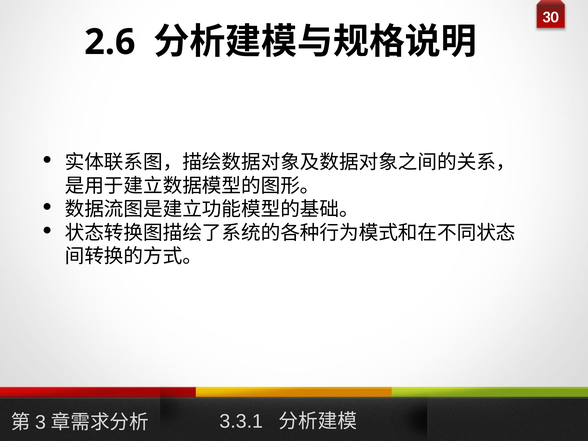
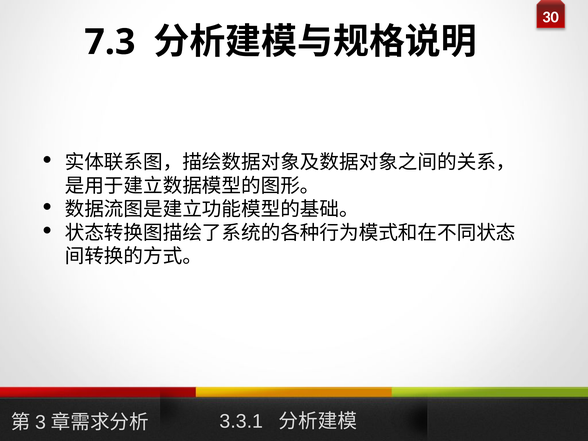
2.6: 2.6 -> 7.3 (110, 42)
